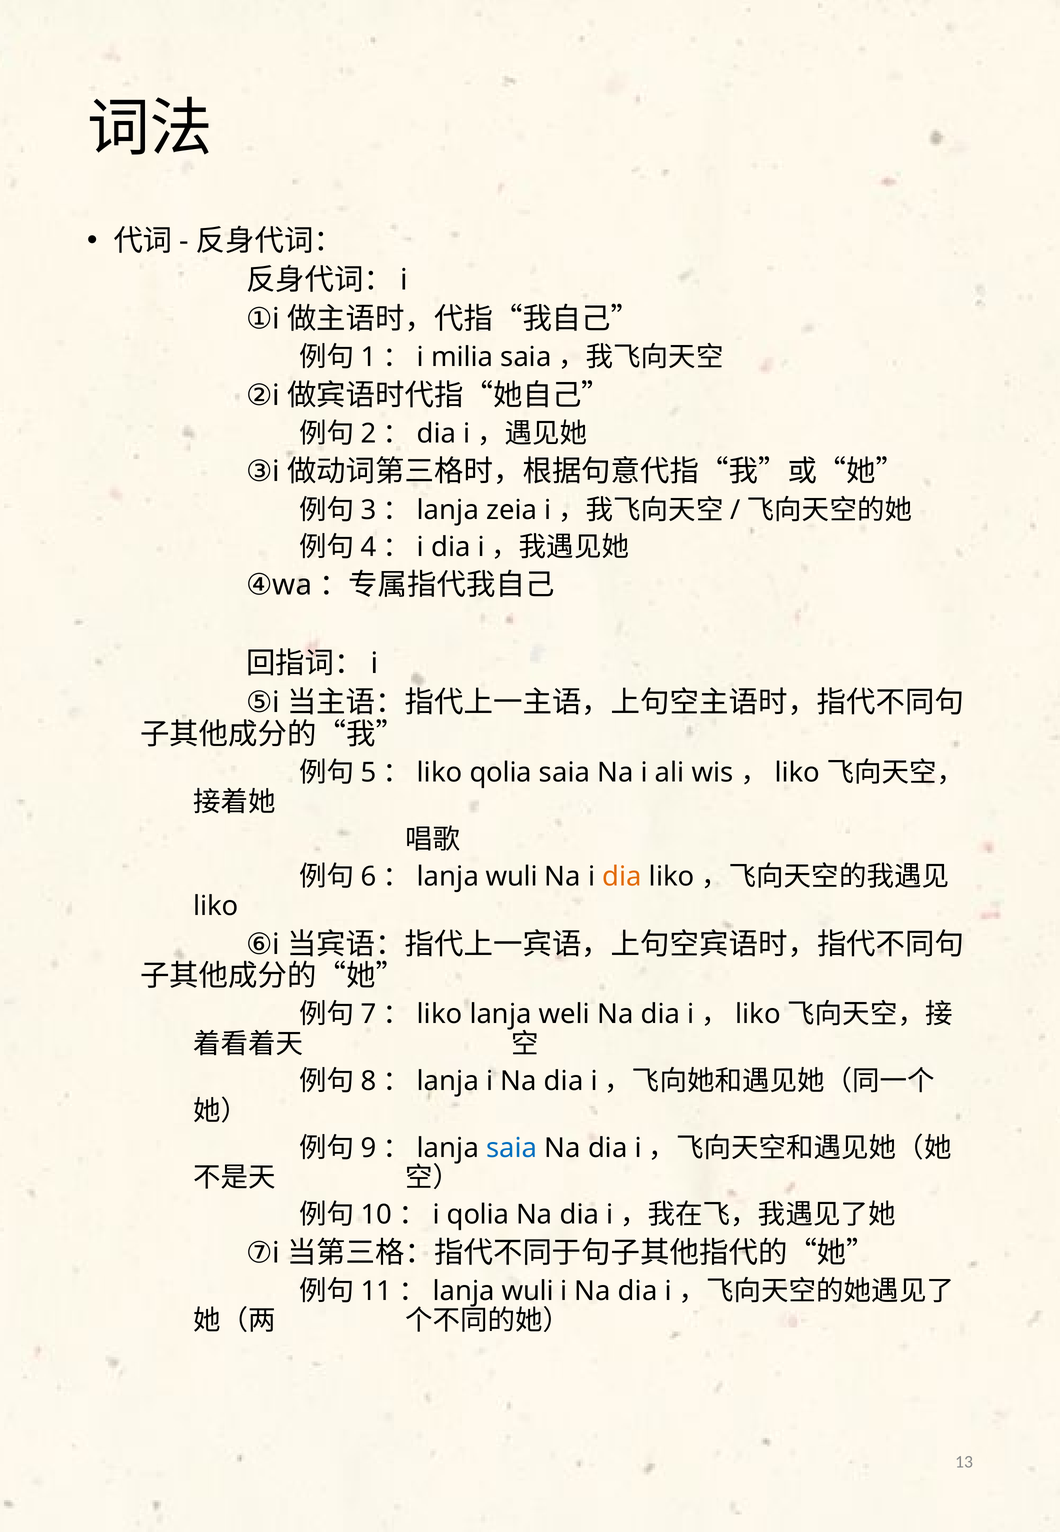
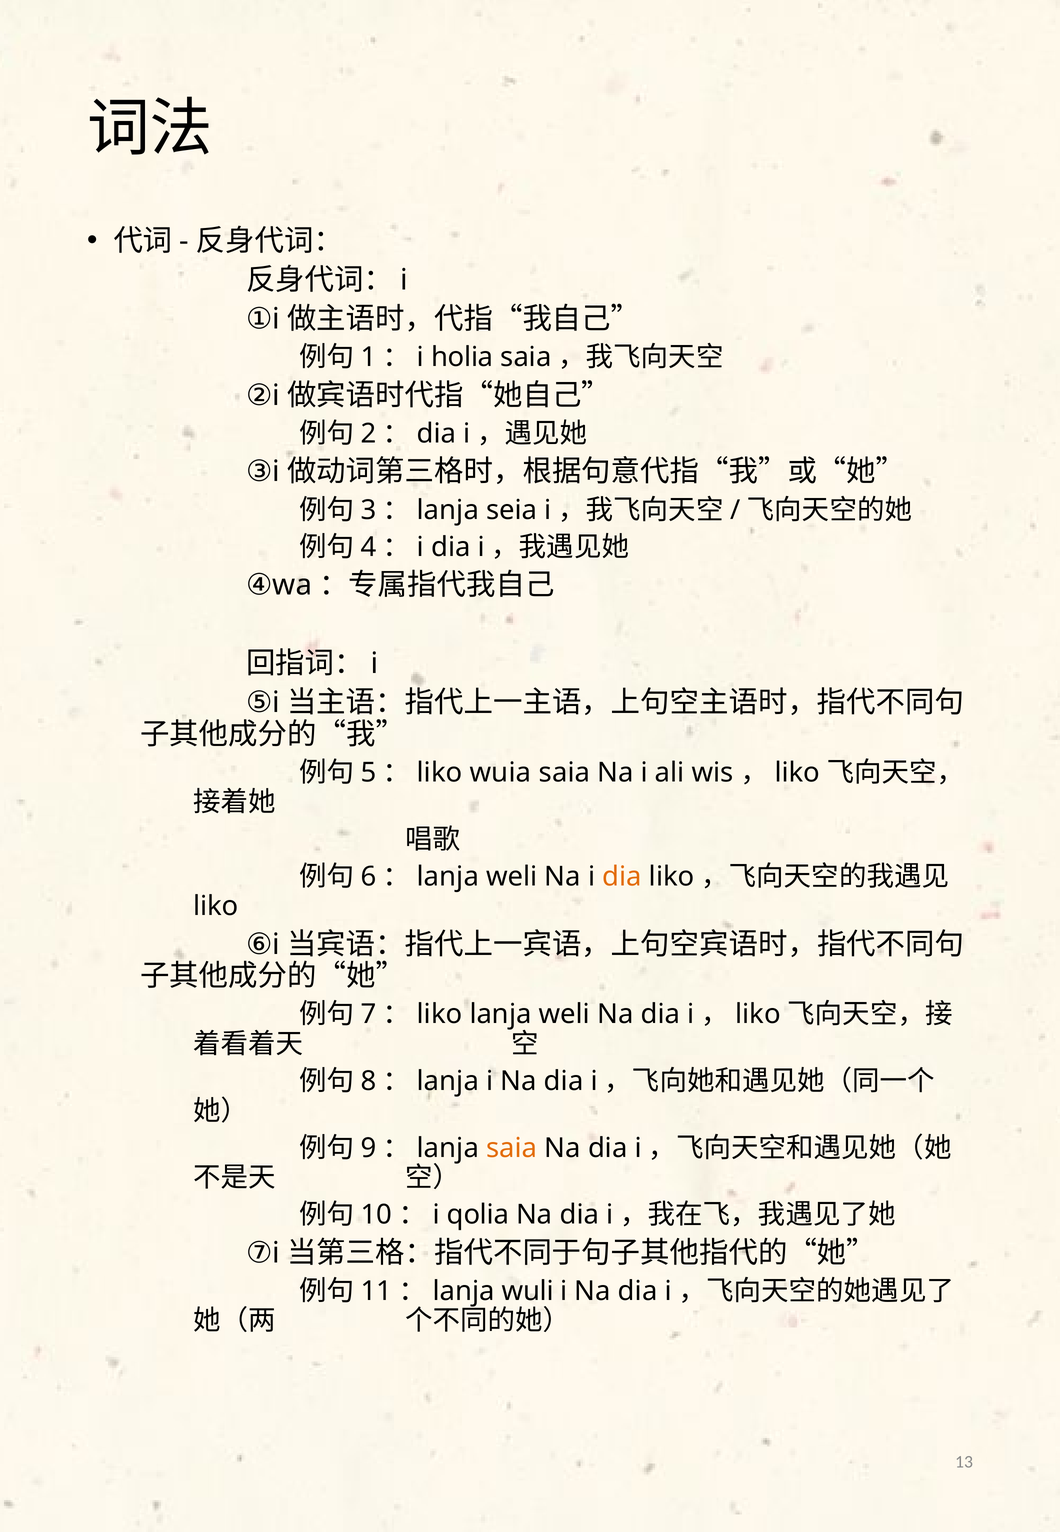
milia: milia -> holia (462, 357)
zeia: zeia -> seia (512, 510)
qolia: qolia -> wuia (501, 772)
wuli: wuli -> weli (512, 876)
saia colour: blue -> orange (512, 1147)
